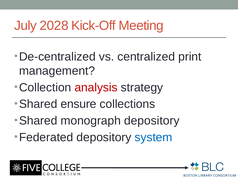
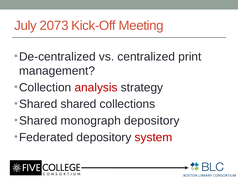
2028: 2028 -> 2073 (54, 26)
Shared ensure: ensure -> shared (79, 104)
system colour: blue -> red (153, 138)
